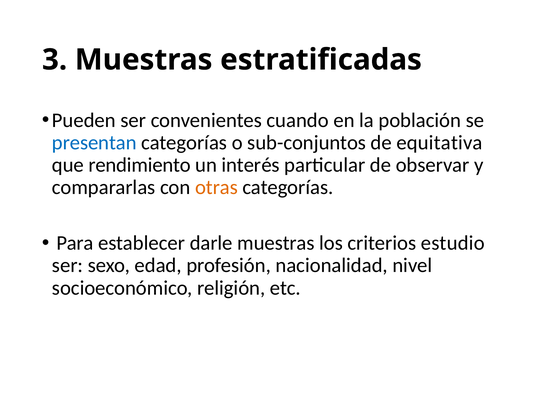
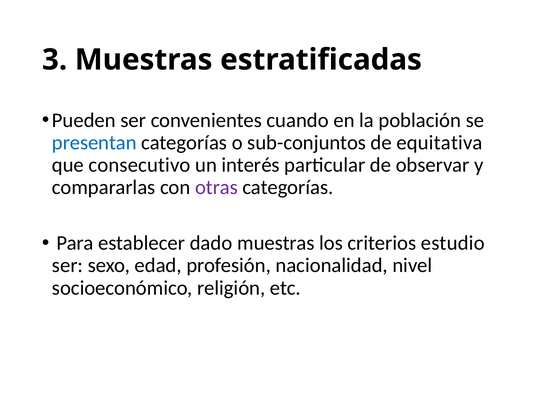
rendimiento: rendimiento -> consecutivo (140, 165)
otras colour: orange -> purple (216, 187)
darle: darle -> dado (211, 243)
